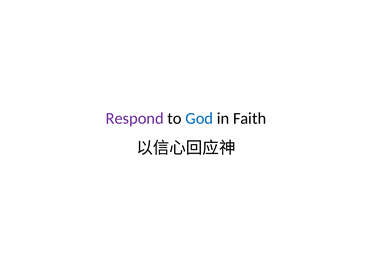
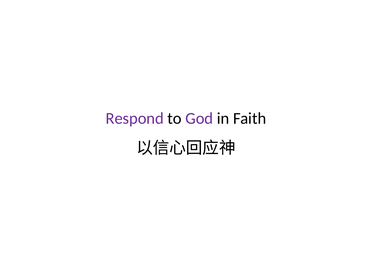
God colour: blue -> purple (199, 118)
